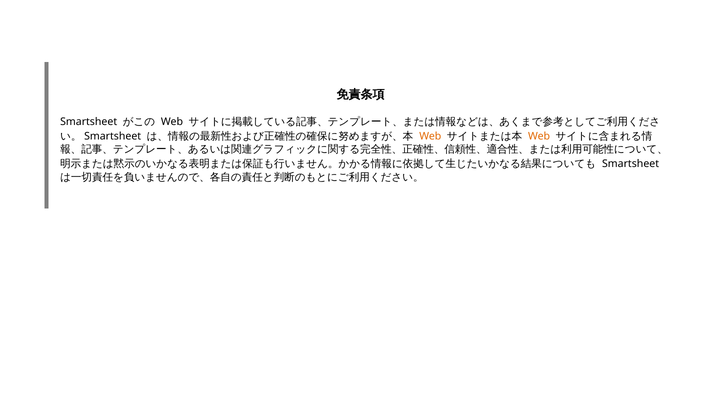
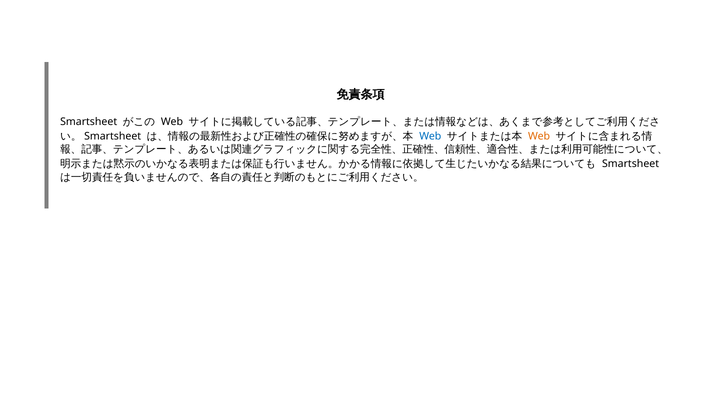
Web colour: orange -> blue (430, 136)
